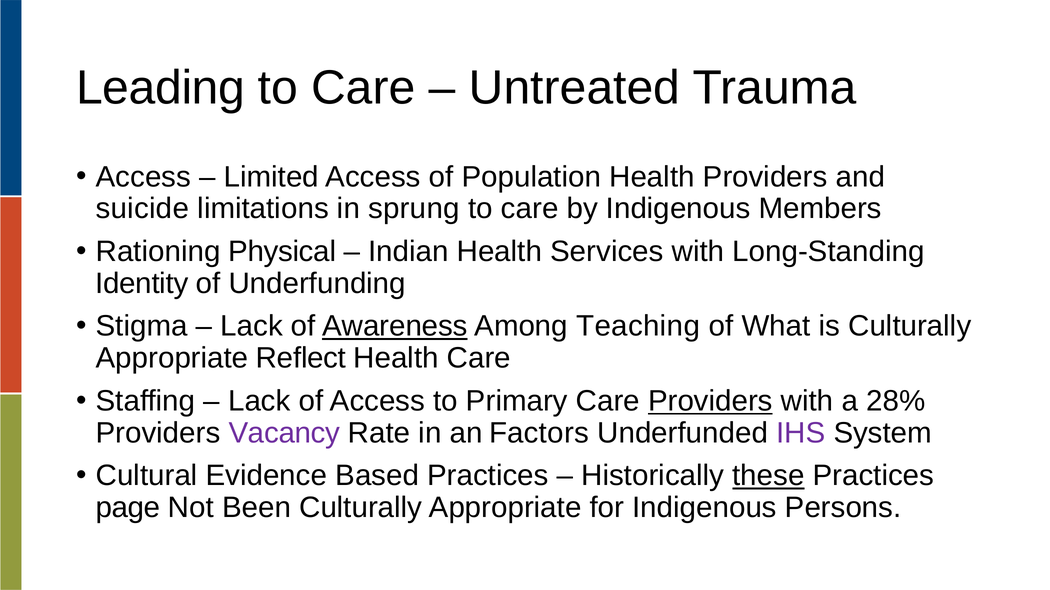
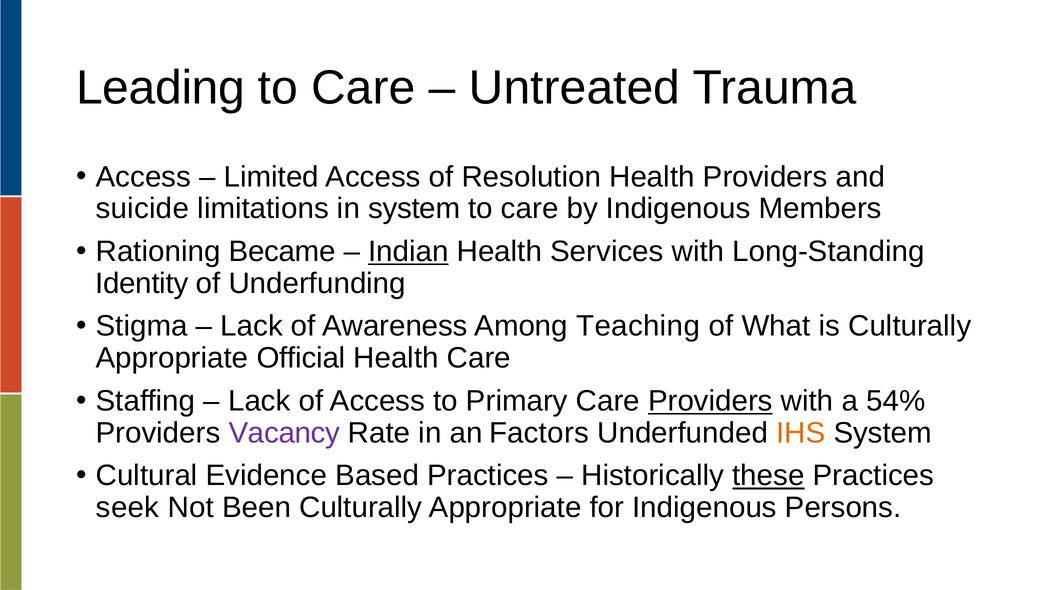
Population: Population -> Resolution (531, 177)
in sprung: sprung -> system (414, 209)
Physical: Physical -> Became (282, 252)
Indian underline: none -> present (408, 252)
Awareness underline: present -> none (395, 327)
Reflect: Reflect -> Official (301, 359)
28%: 28% -> 54% (896, 401)
IHS colour: purple -> orange (801, 433)
page: page -> seek (128, 508)
